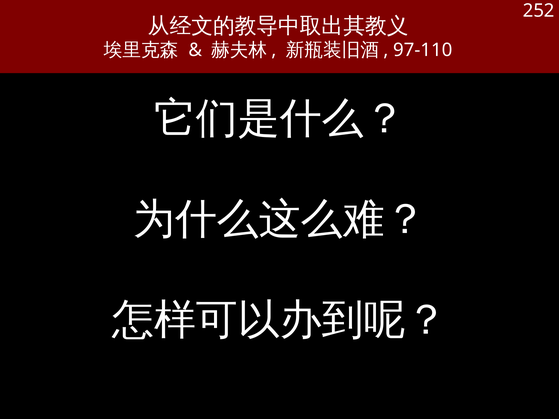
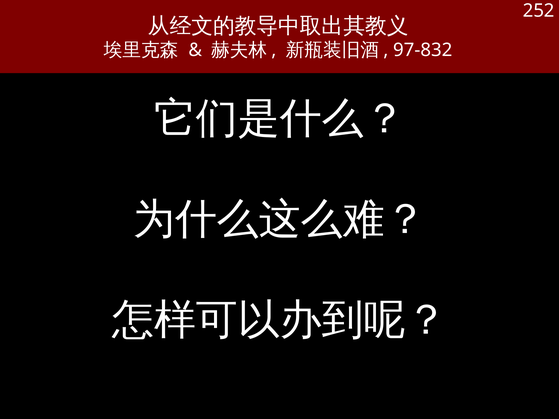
97-110: 97-110 -> 97-832 (423, 50)
